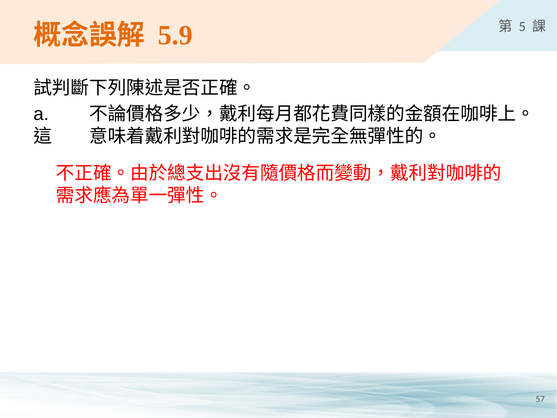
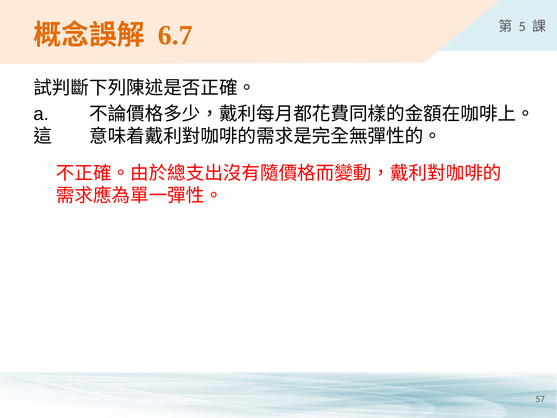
5.9: 5.9 -> 6.7 (175, 35)
